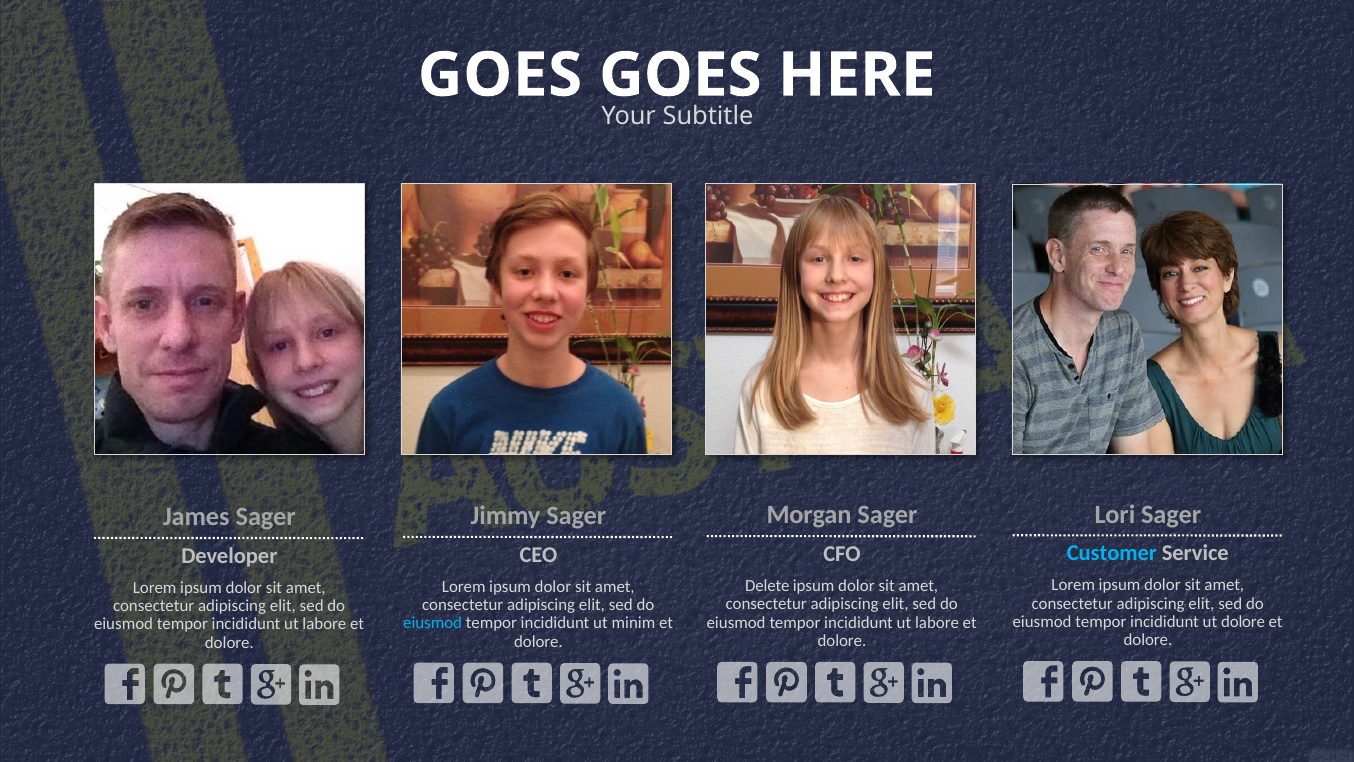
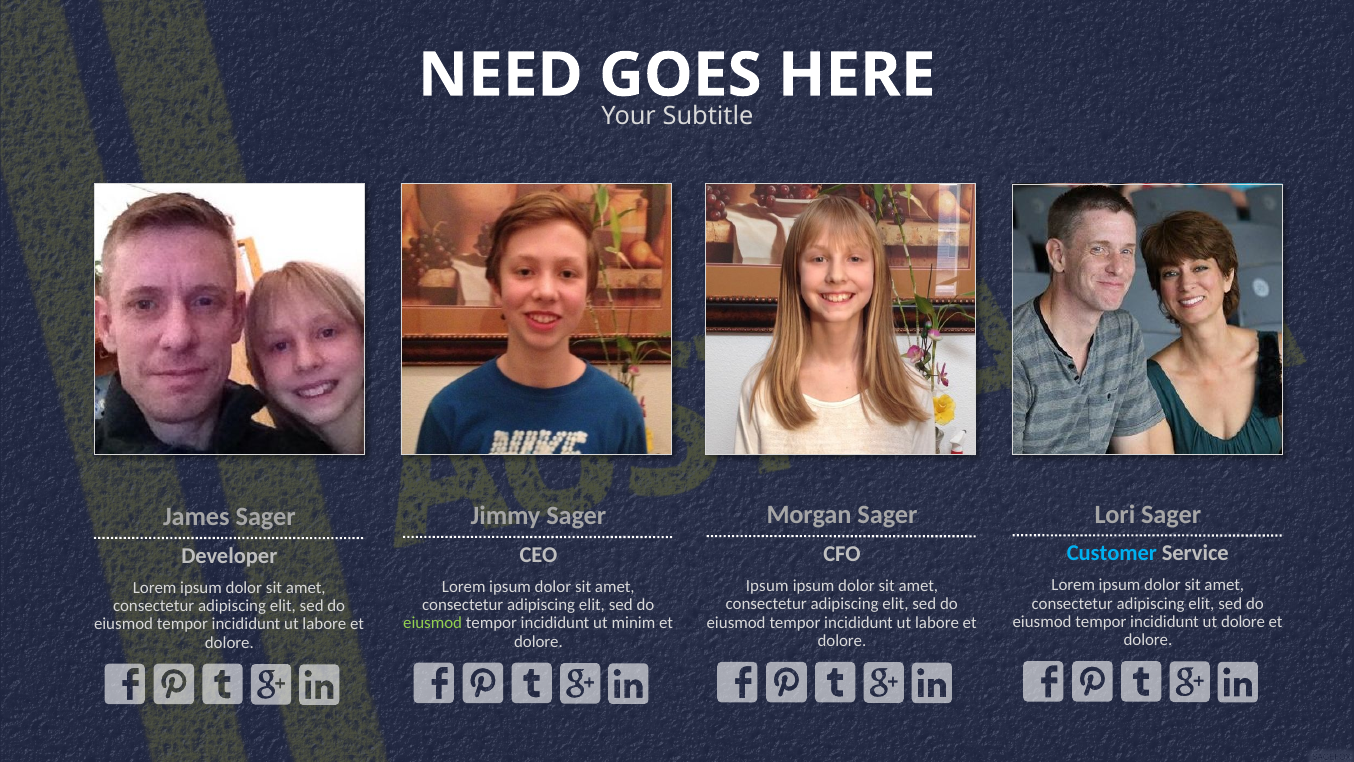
GOES: GOES -> NEED (500, 75)
Delete: Delete -> Ipsum (767, 586)
eiusmod colour: light blue -> light green (433, 623)
